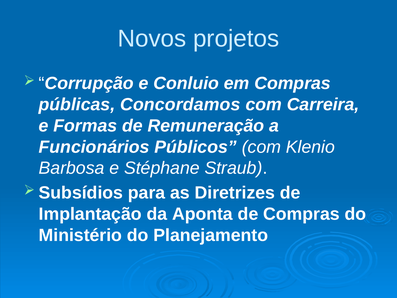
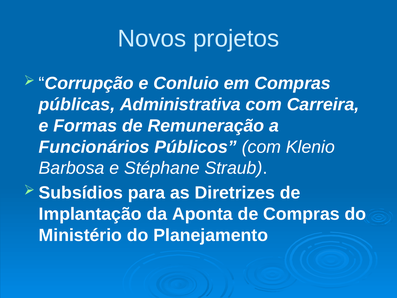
Concordamos: Concordamos -> Administrativa (180, 104)
